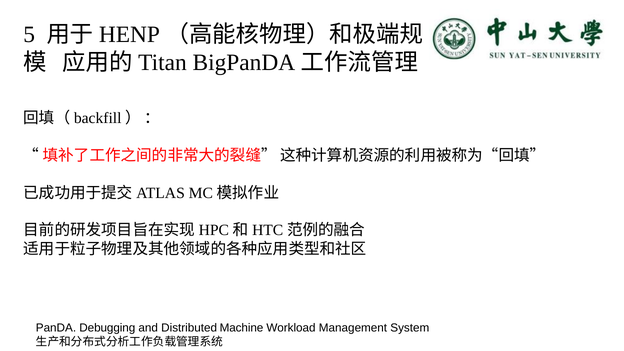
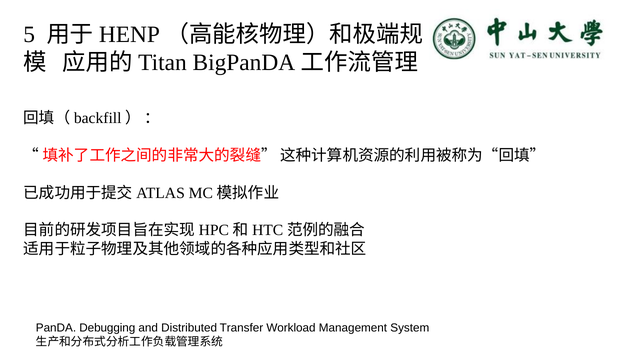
Machine: Machine -> Transfer (241, 328)
